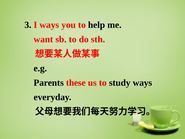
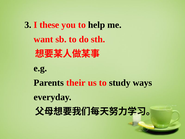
I ways: ways -> these (49, 25)
these: these -> their (76, 83)
